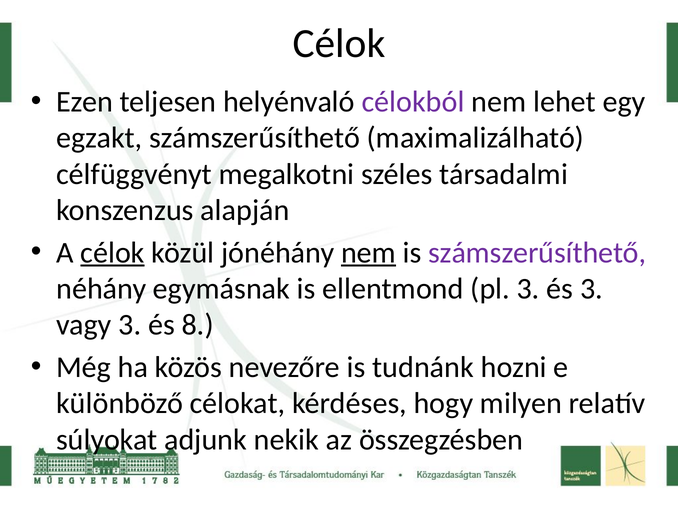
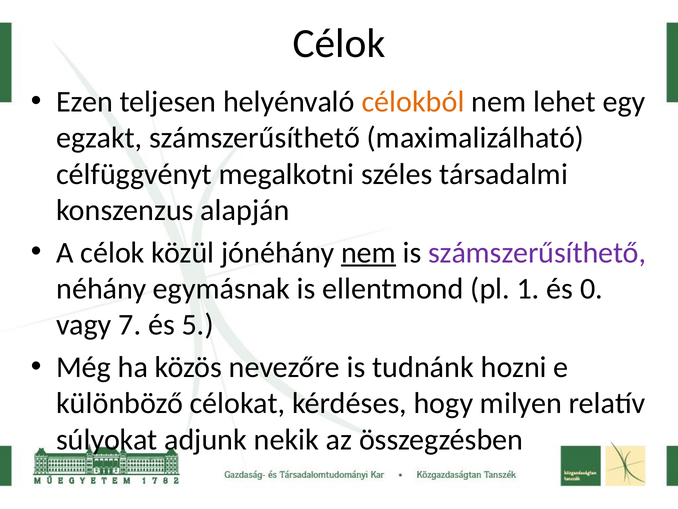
célokból colour: purple -> orange (413, 102)
célok underline: present -> none (113, 252)
pl 3: 3 -> 1 (528, 289)
és 3: 3 -> 0 (591, 289)
vagy 3: 3 -> 7 (130, 325)
8: 8 -> 5 (198, 325)
